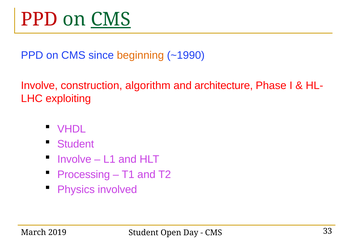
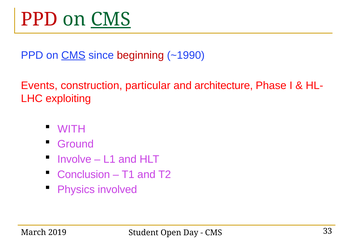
CMS underline: none -> present (73, 55)
beginning colour: orange -> red (140, 55)
Involve: Involve -> Events (39, 86)
algorithm: algorithm -> particular (148, 86)
VHDL: VHDL -> WITH (71, 129)
Student: Student -> Ground (76, 144)
Processing: Processing -> Conclusion (84, 175)
